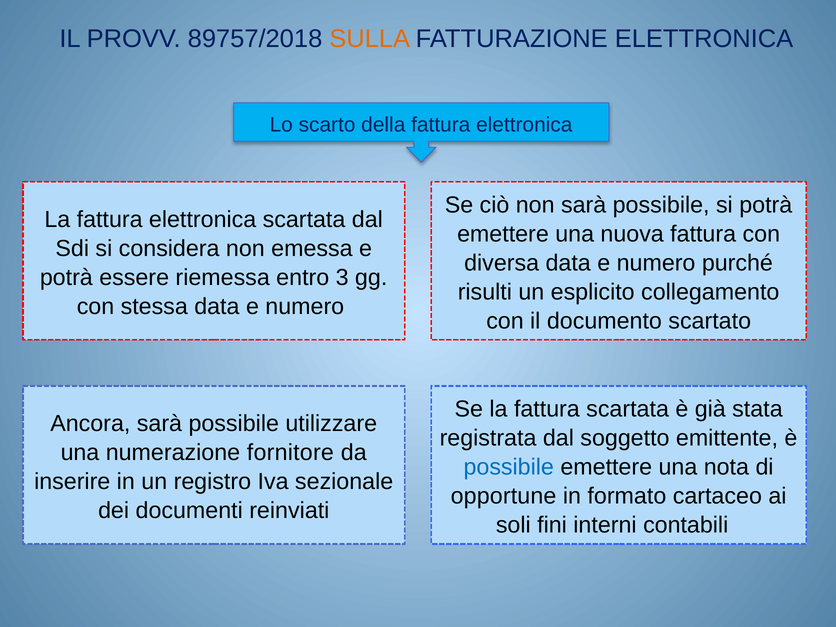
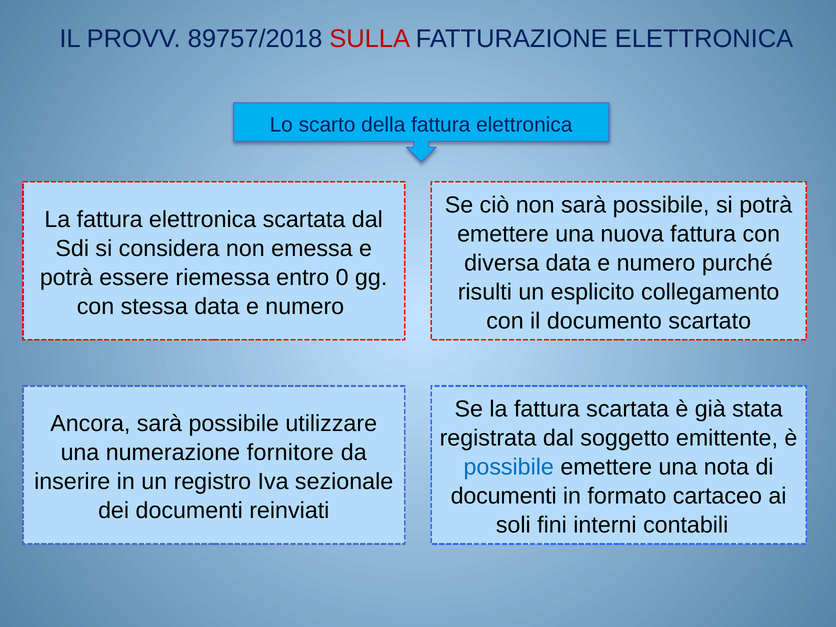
SULLA colour: orange -> red (370, 39)
3: 3 -> 0 (342, 278)
opportune: opportune -> documenti (504, 496)
